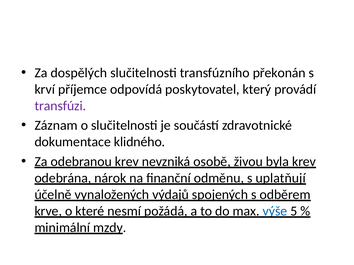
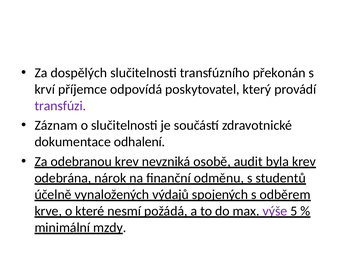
klidného: klidného -> odhalení (140, 142)
živou: živou -> audit (248, 162)
uplatňují: uplatňují -> studentů (281, 178)
výše colour: blue -> purple (275, 211)
